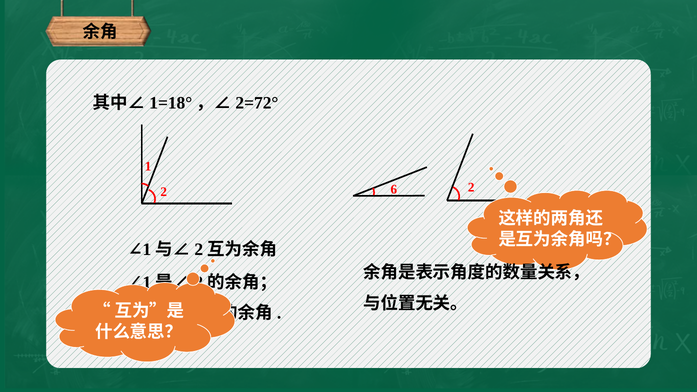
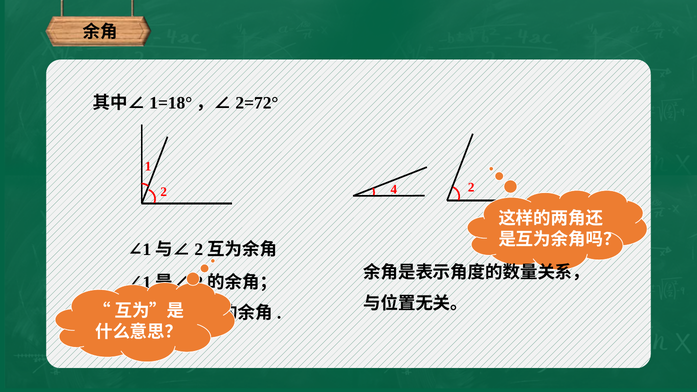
6: 6 -> 4 (394, 189)
